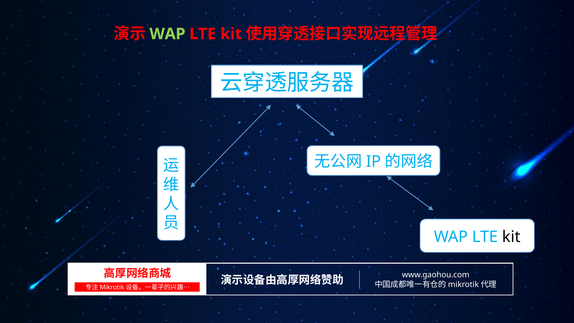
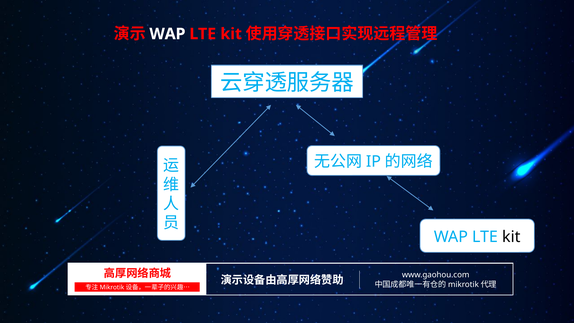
WAP colour: light green -> white (167, 34)
